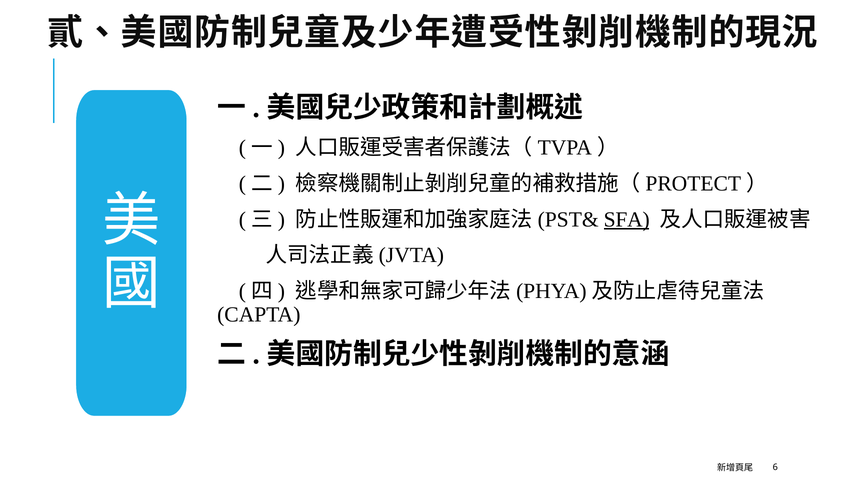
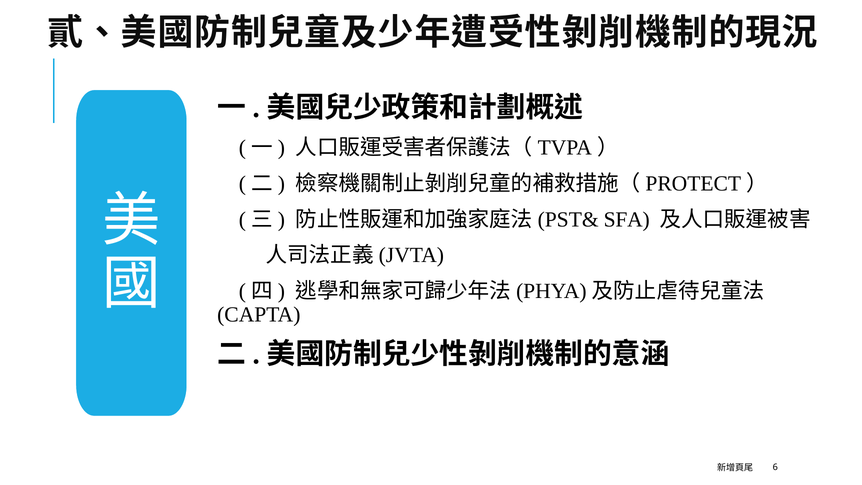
SFA underline: present -> none (627, 219)
